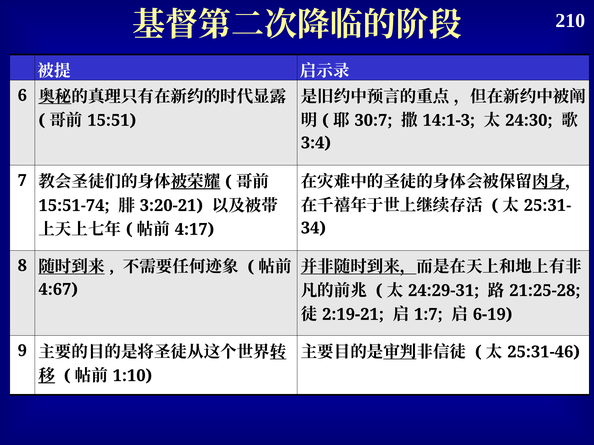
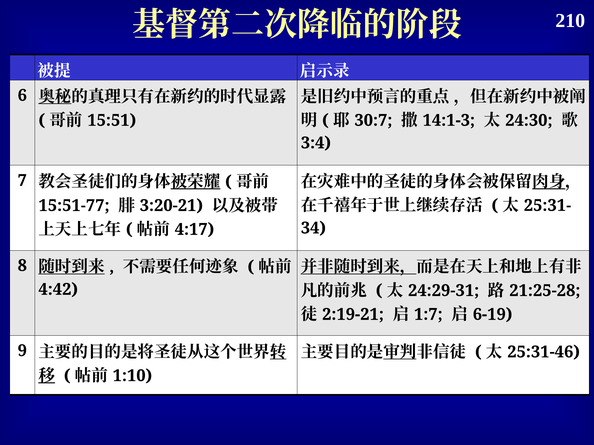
15:51-74: 15:51-74 -> 15:51-77 (74, 206)
4:67: 4:67 -> 4:42 (58, 290)
